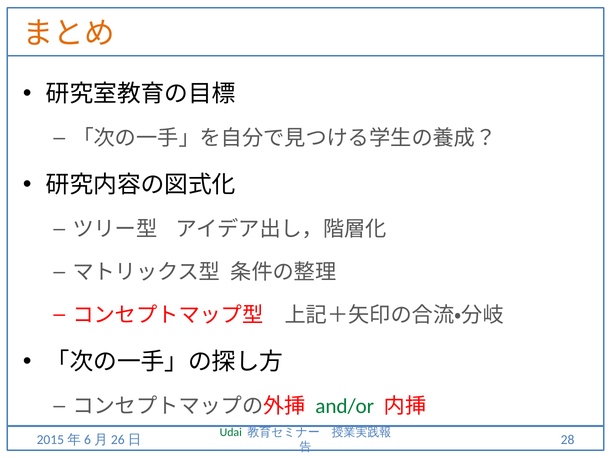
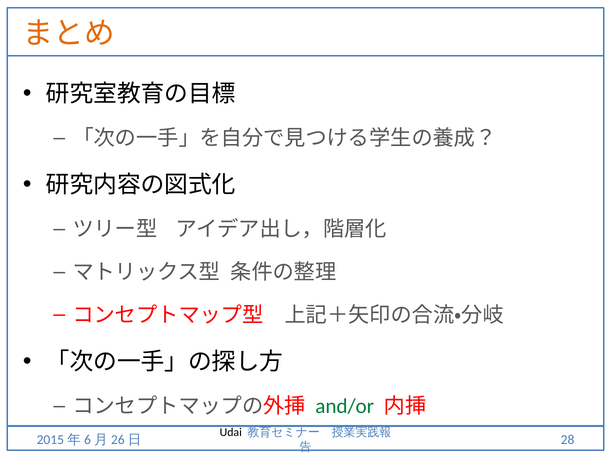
Udai colour: green -> black (231, 433)
